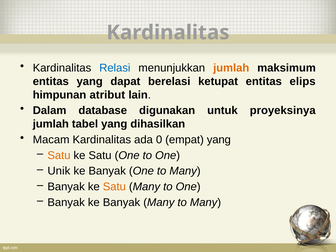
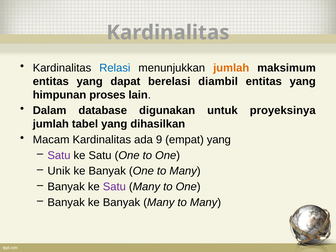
ketupat: ketupat -> diambil (218, 81)
elips: elips -> yang (303, 81)
atribut: atribut -> proses (107, 95)
0: 0 -> 9 (159, 140)
Satu colour: orange -> purple (59, 155)
Satu colour: orange -> purple (114, 187)
